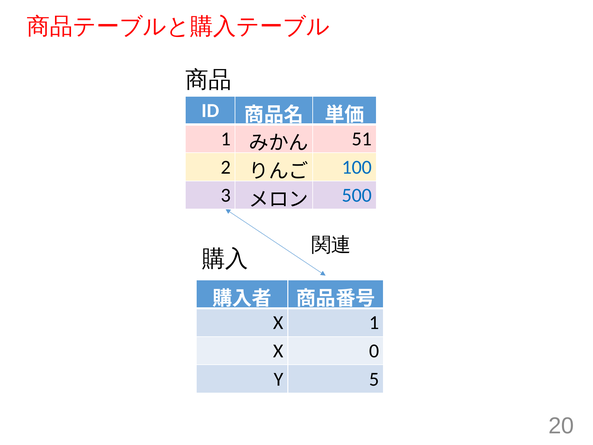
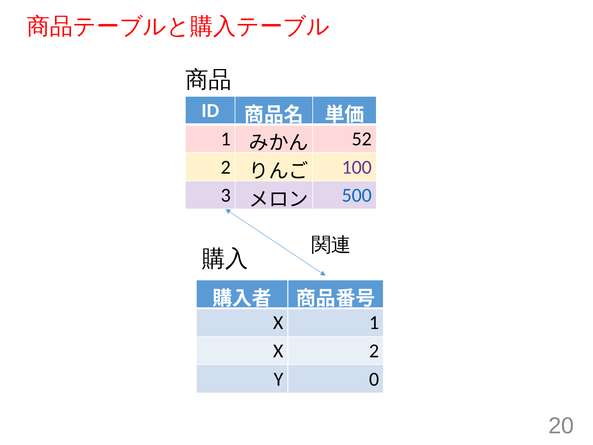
51: 51 -> 52 (362, 139)
100 colour: blue -> purple (357, 167)
X 0: 0 -> 2 (374, 351)
5: 5 -> 0 (374, 379)
